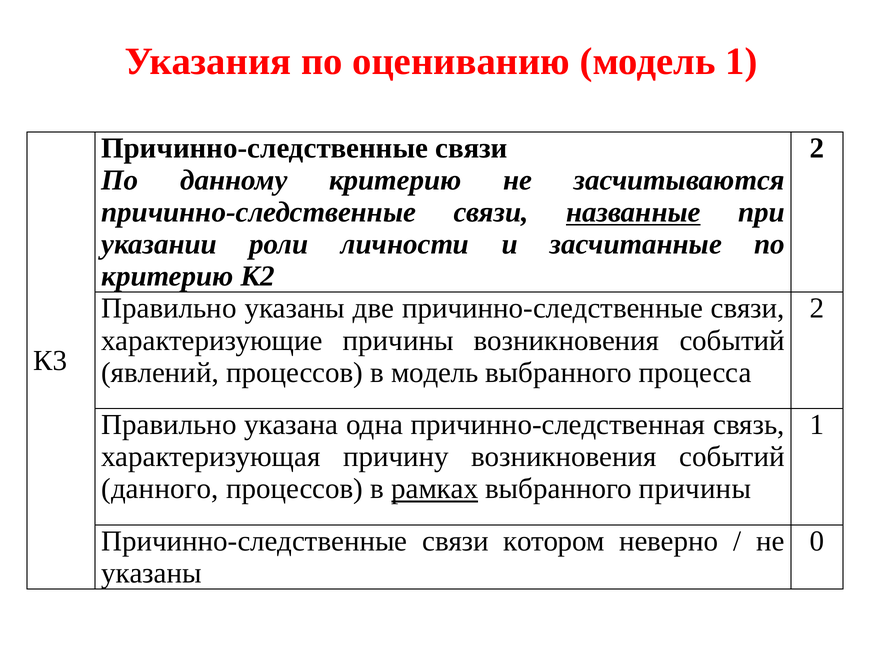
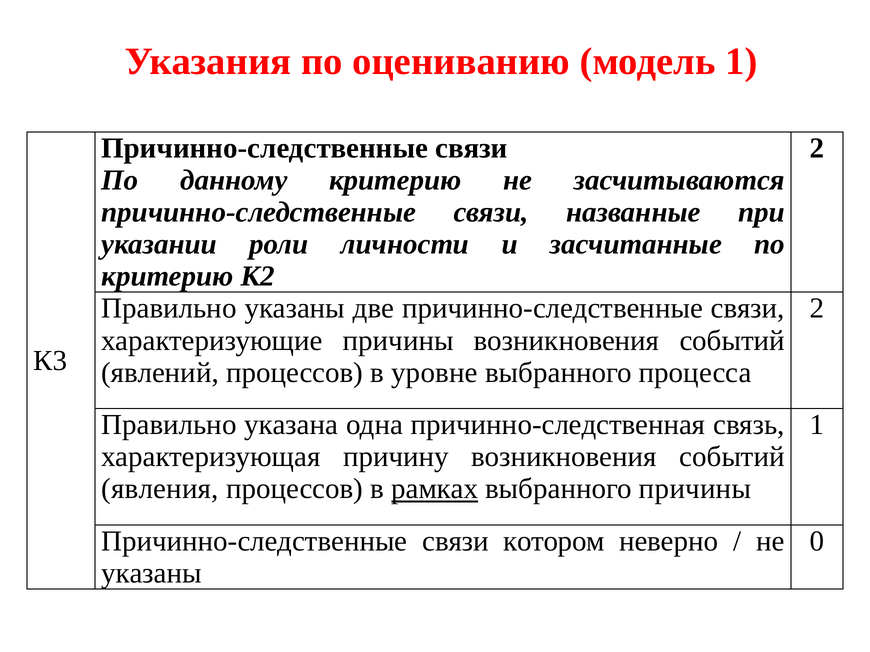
названные underline: present -> none (633, 212)
в модель: модель -> уровне (435, 373)
данного: данного -> явления (160, 489)
